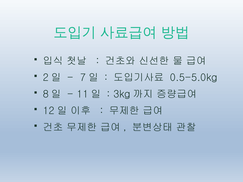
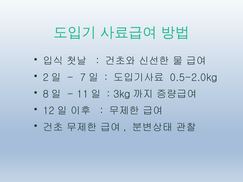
0.5-5.0kg: 0.5-5.0kg -> 0.5-2.0kg (194, 78)
